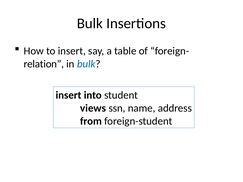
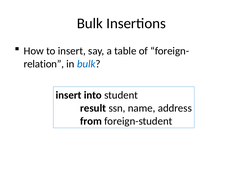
views: views -> result (93, 108)
